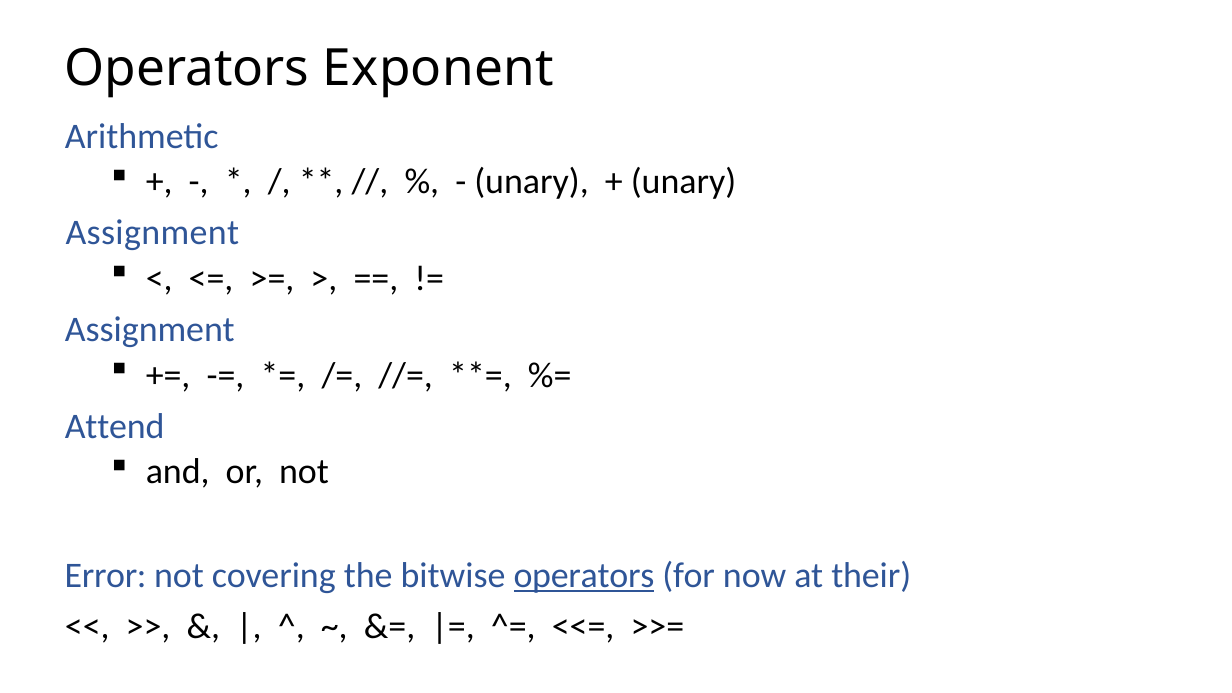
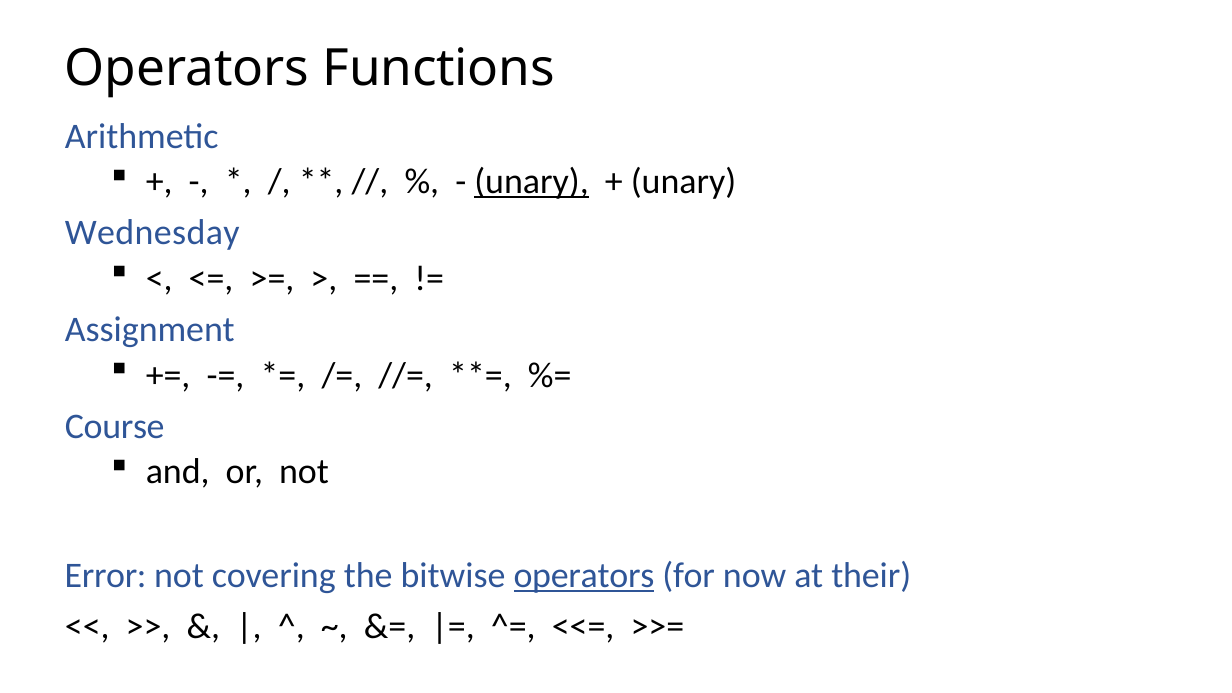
Exponent: Exponent -> Functions (439, 69)
unary underline: none -> present (532, 181)
Assignment: Assignment -> Wednesday (152, 233)
Attend: Attend -> Course (115, 427)
